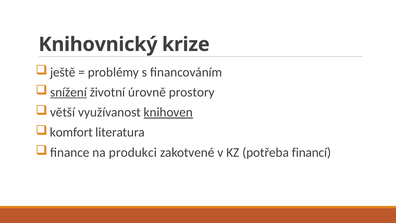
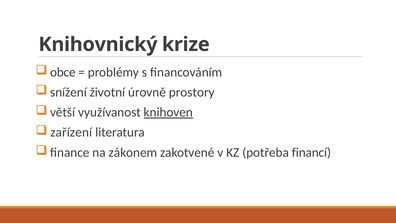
ještě: ještě -> obce (63, 72)
snížení underline: present -> none (68, 92)
komfort: komfort -> zařízení (71, 132)
produkci: produkci -> zákonem (133, 152)
